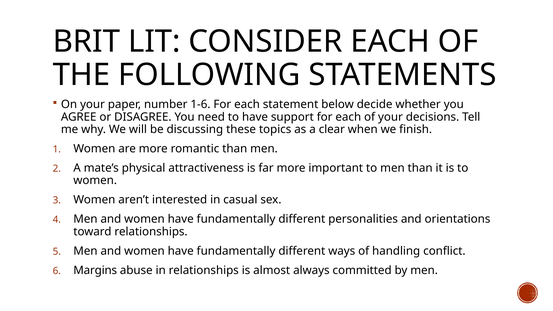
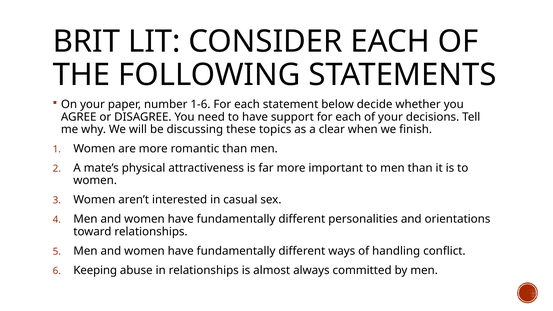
Margins: Margins -> Keeping (95, 270)
